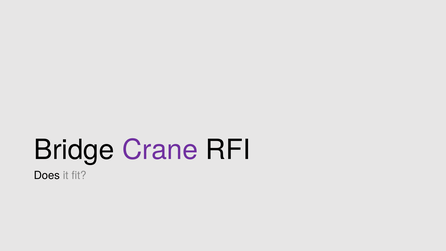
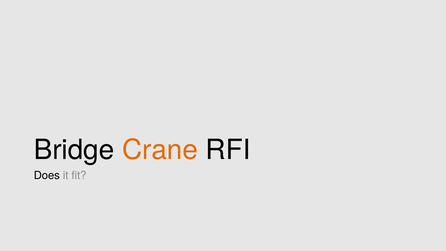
Crane colour: purple -> orange (160, 150)
